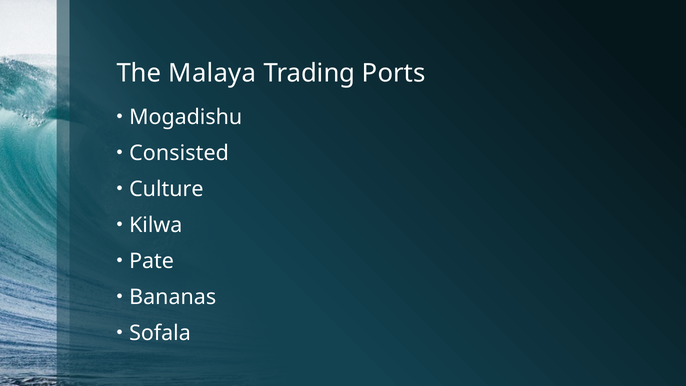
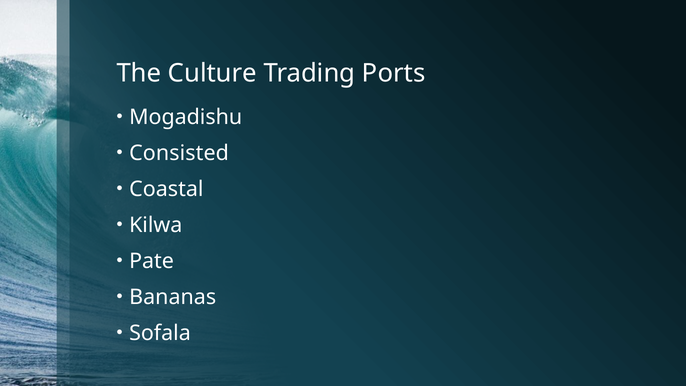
Malaya: Malaya -> Culture (212, 73)
Culture: Culture -> Coastal (166, 189)
